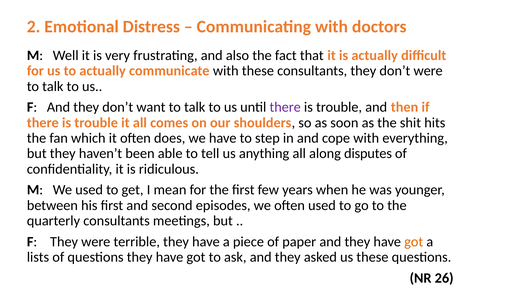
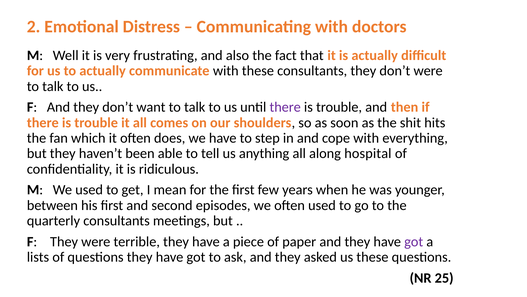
disputes: disputes -> hospital (368, 153)
got colour: orange -> purple (414, 241)
26: 26 -> 25 (444, 278)
